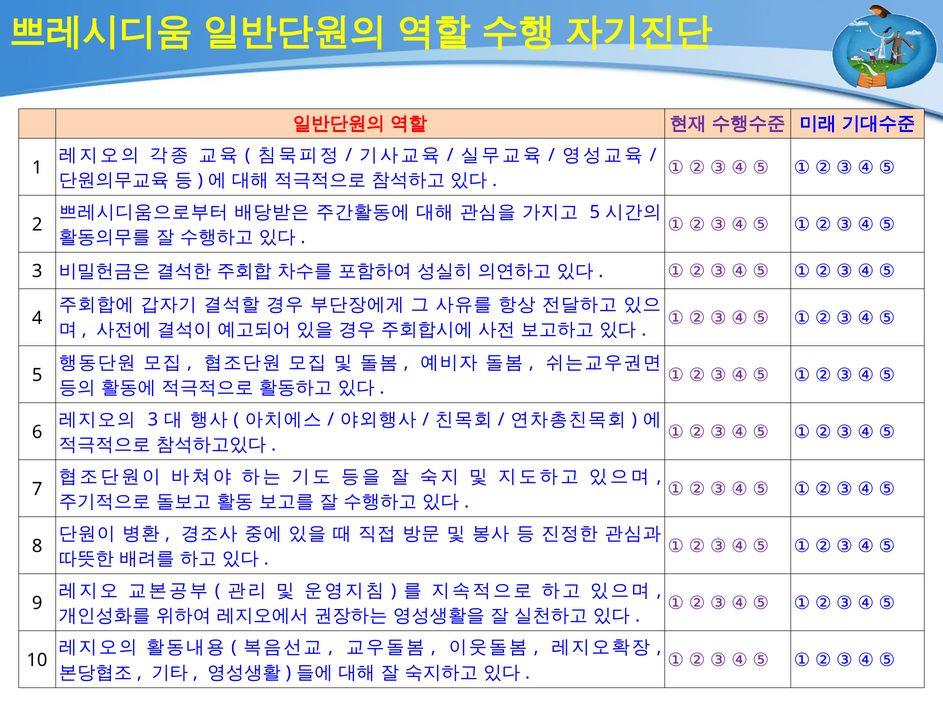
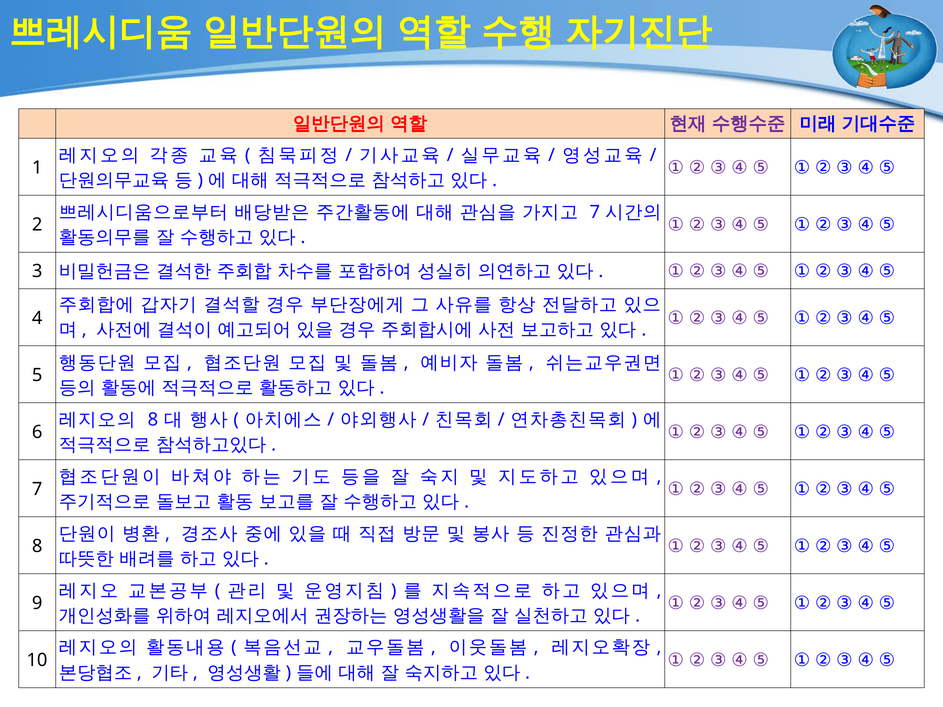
5: 5 -> 7 (595, 212)
3: 3 -> 8 (153, 420)
